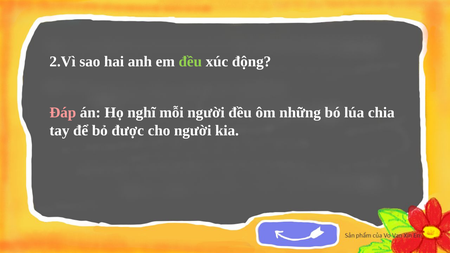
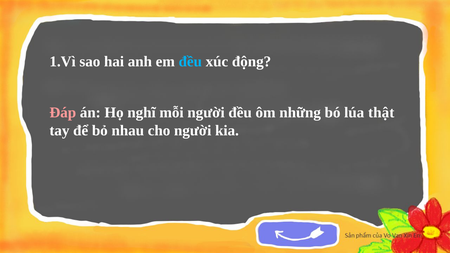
2.Vì: 2.Vì -> 1.Vì (63, 62)
đều colour: light green -> light blue (190, 62)
chia: chia -> thật (381, 113)
được: được -> nhau (128, 131)
